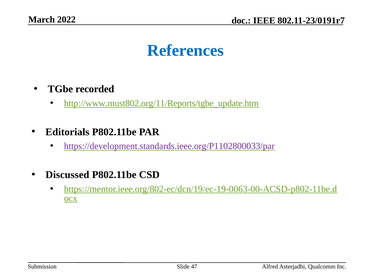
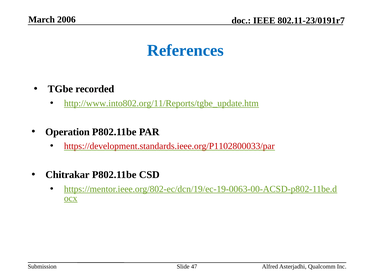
2022: 2022 -> 2006 (66, 20)
http://www.must802.org/11/Reports/tgbe_update.htm: http://www.must802.org/11/Reports/tgbe_update.htm -> http://www.into802.org/11/Reports/tgbe_update.htm (161, 103)
Editorials: Editorials -> Operation (68, 132)
https://development.standards.ieee.org/P1102800033/par colour: purple -> red (169, 146)
Discussed: Discussed -> Chitrakar (67, 175)
